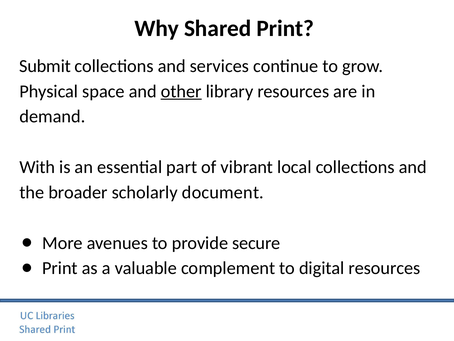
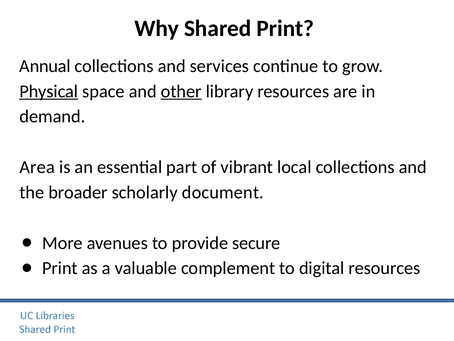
Submit: Submit -> Annual (45, 66)
Physical underline: none -> present (49, 91)
With: With -> Area (37, 167)
